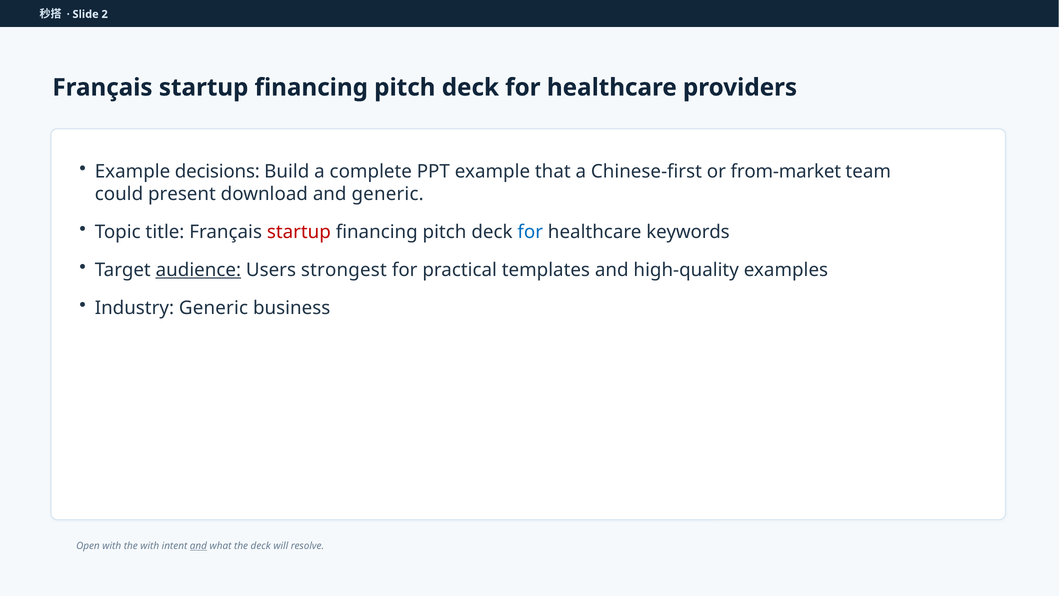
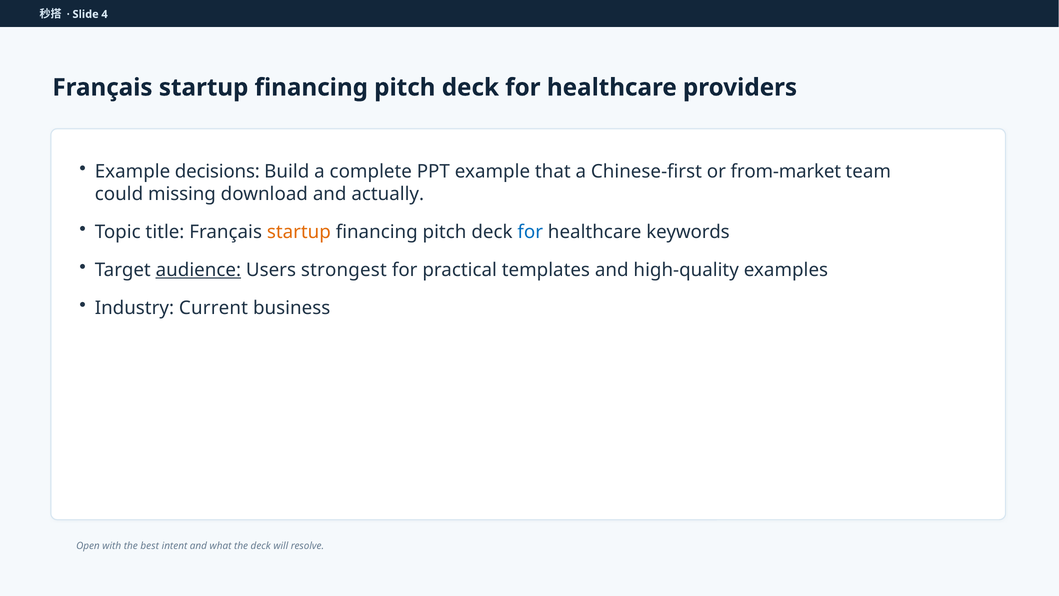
2: 2 -> 4 (105, 14)
present: present -> missing (182, 194)
and generic: generic -> actually (388, 194)
startup colour: red -> orange (299, 232)
Industry Generic: Generic -> Current (213, 308)
the with: with -> best (150, 546)
and underline: present -> none (198, 546)
